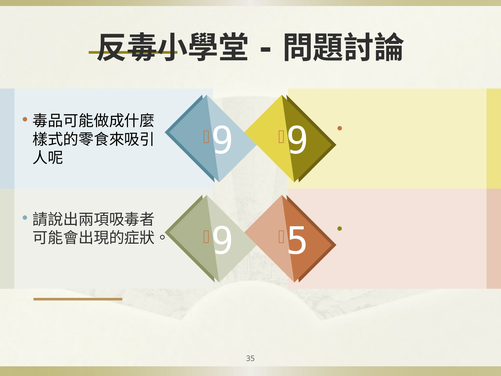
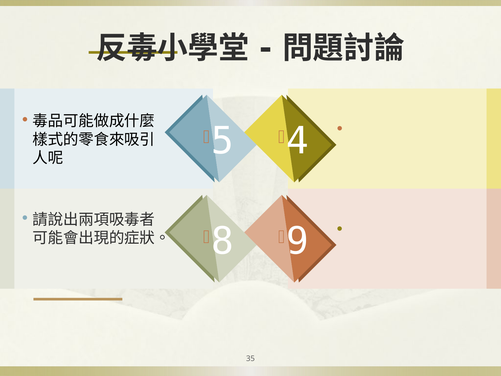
9: 9 -> 5 (222, 141)
9: 9 -> 4 (297, 141)
9: 9 -> 8 (222, 241)
5: 5 -> 9 (297, 241)
